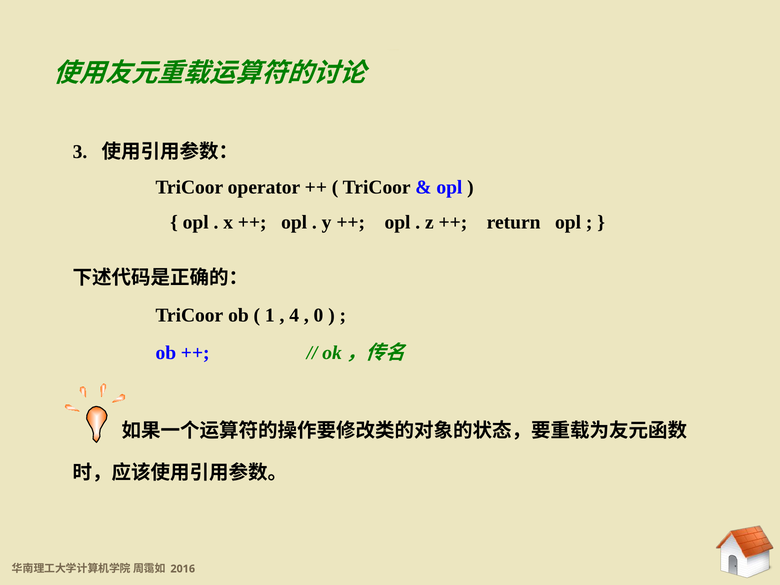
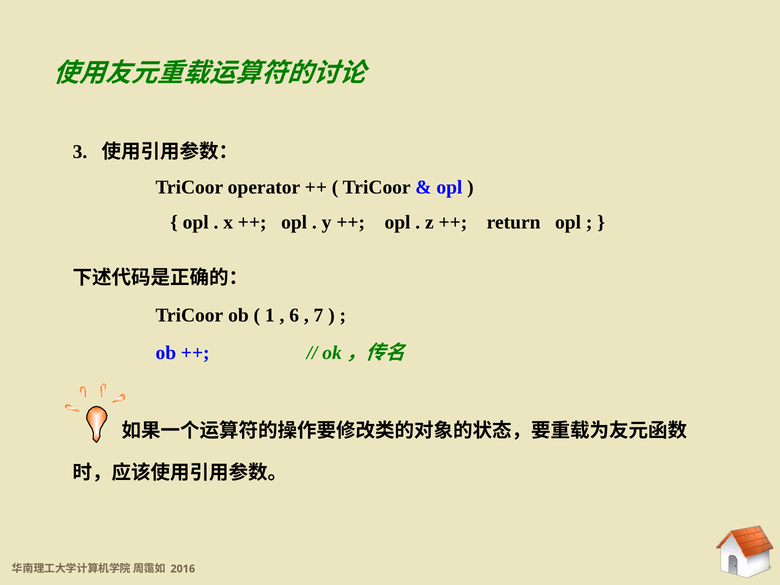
4: 4 -> 6 (294, 315)
0: 0 -> 7 (318, 315)
